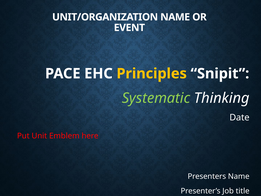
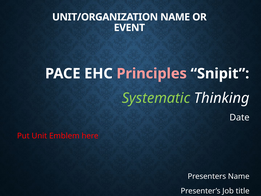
Principles colour: yellow -> pink (152, 73)
